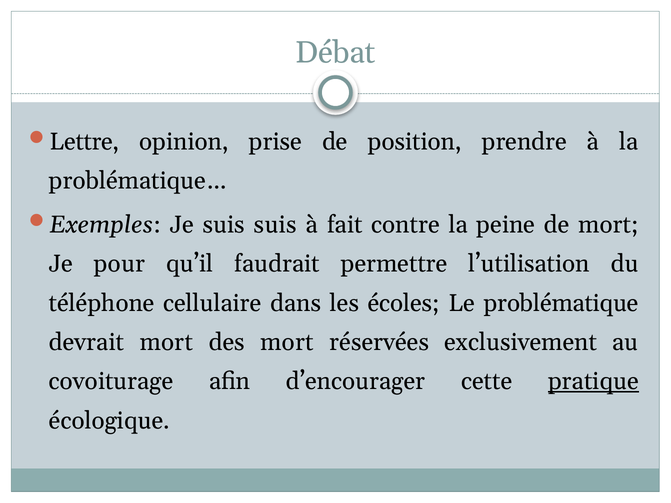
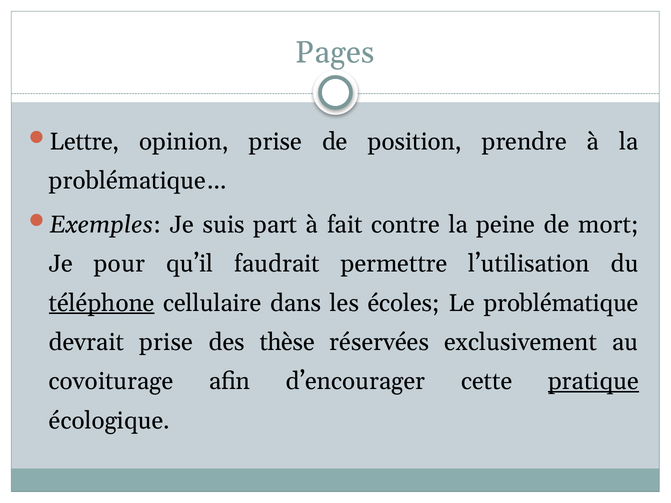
Débat: Débat -> Pages (335, 53)
suis suis: suis -> part (275, 225)
téléphone underline: none -> present (102, 303)
devrait mort: mort -> prise (166, 342)
des mort: mort -> thèse (287, 342)
